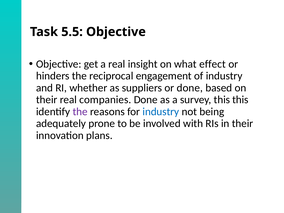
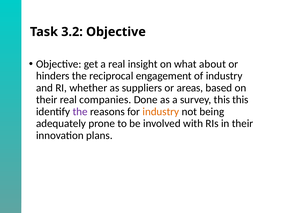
5.5: 5.5 -> 3.2 (72, 32)
effect: effect -> about (213, 64)
or done: done -> areas (190, 88)
industry colour: blue -> orange (161, 112)
